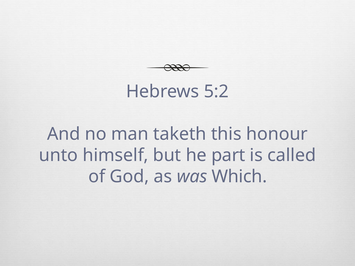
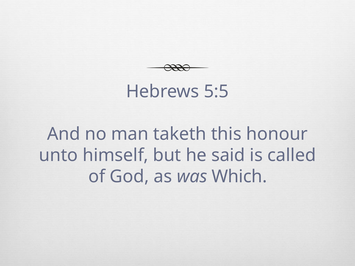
5:2: 5:2 -> 5:5 (216, 91)
part: part -> said (228, 155)
